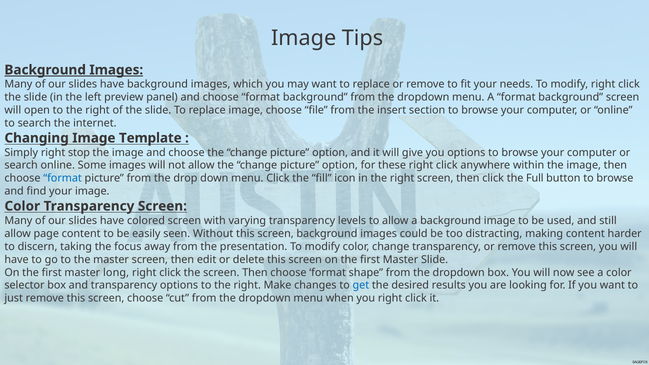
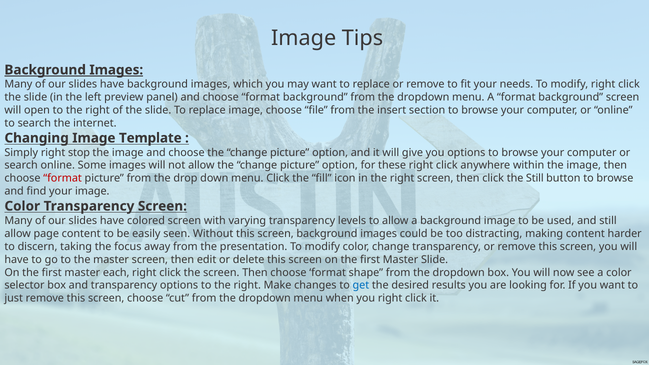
format colour: blue -> red (63, 178)
the Full: Full -> Still (535, 178)
long: long -> each (116, 272)
